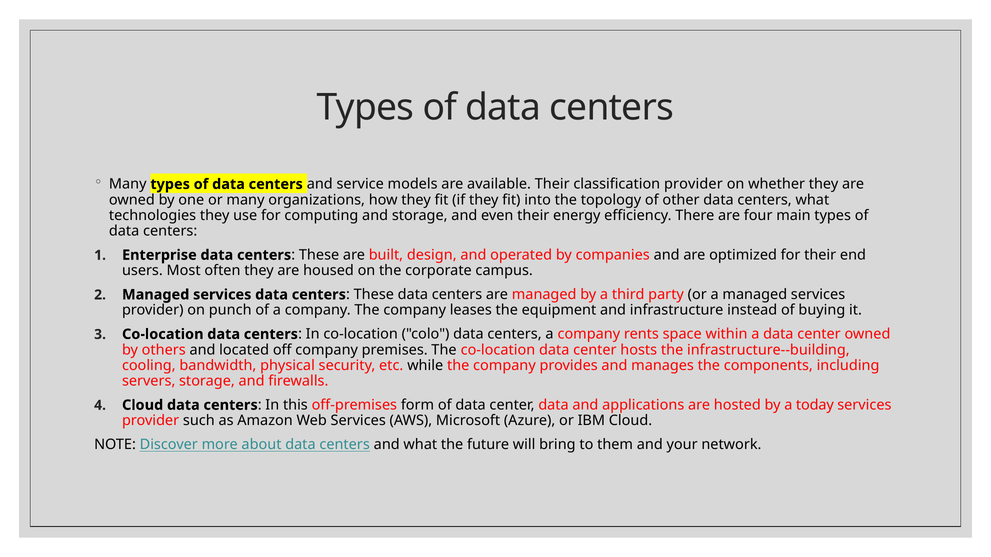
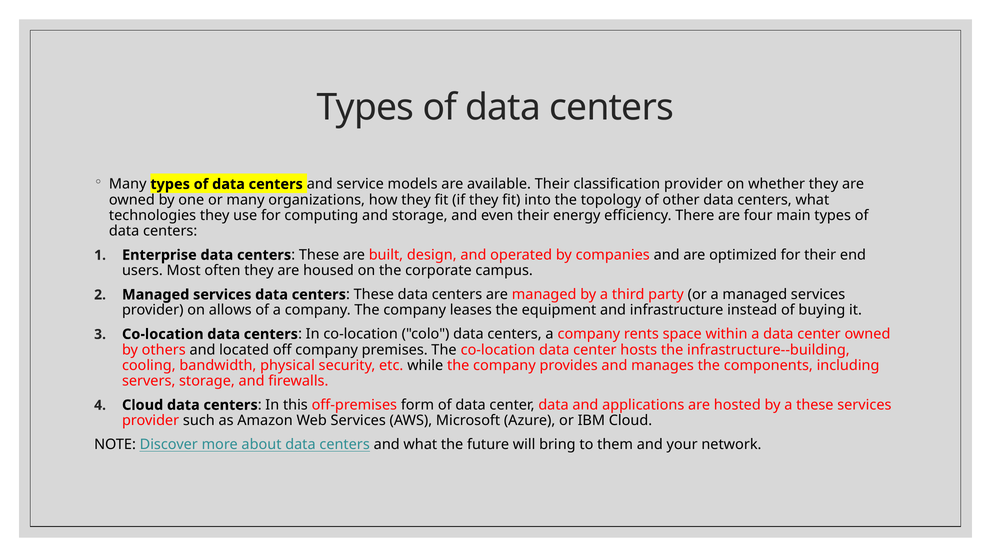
punch: punch -> allows (230, 310)
a today: today -> these (815, 405)
